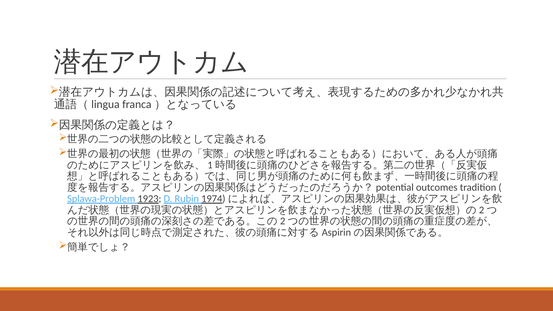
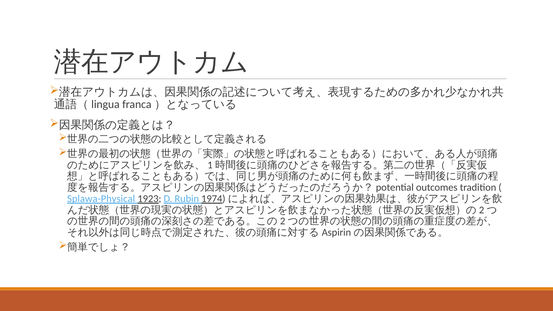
Splawa-Problem: Splawa-Problem -> Splawa-Physical (101, 199)
